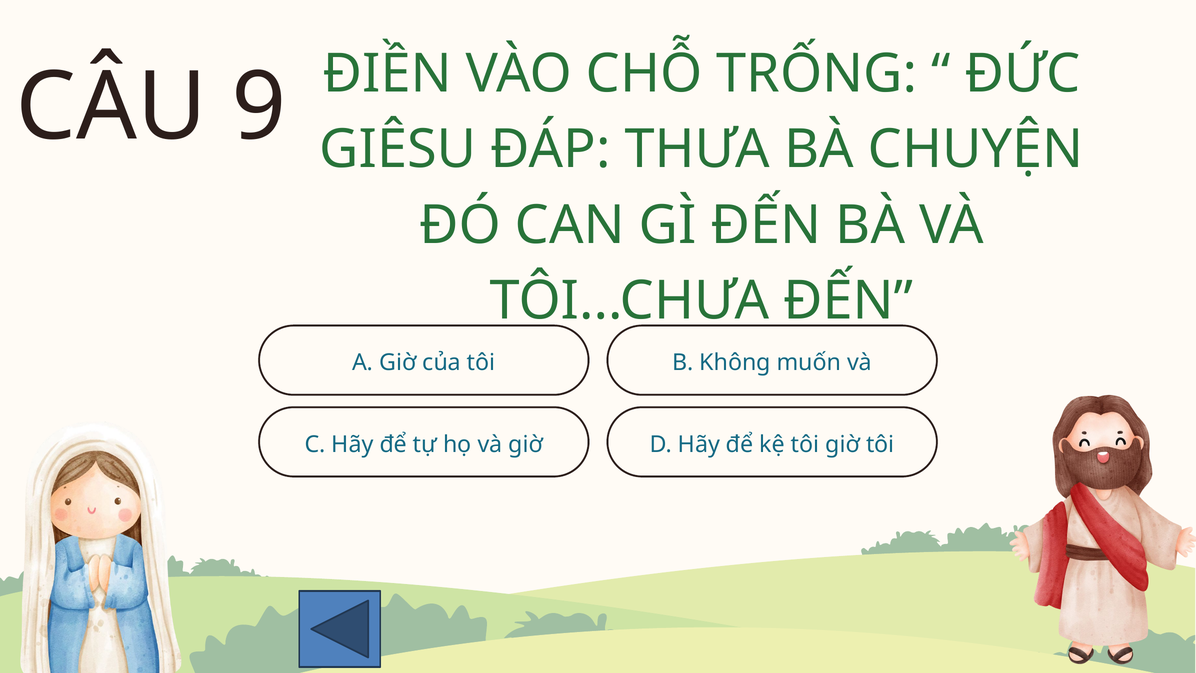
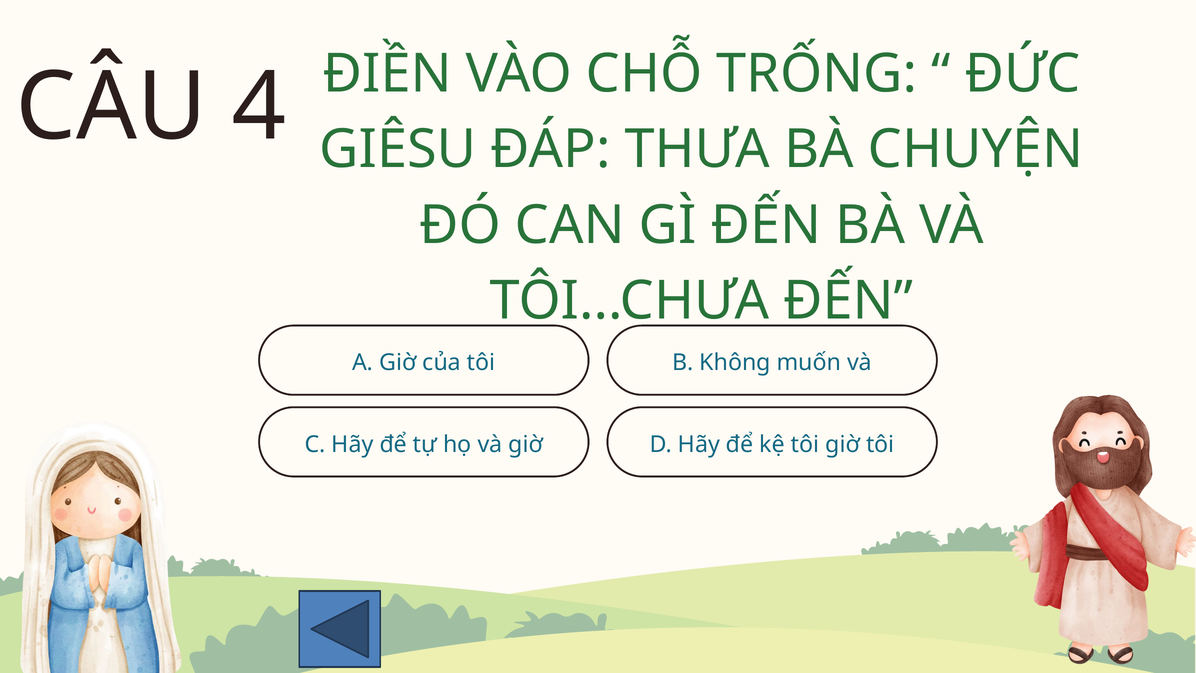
9: 9 -> 4 (259, 107)
